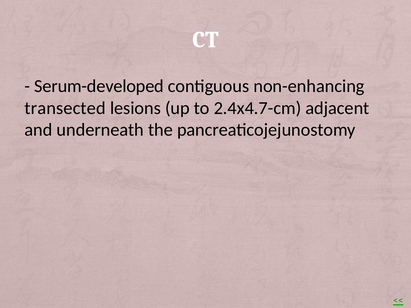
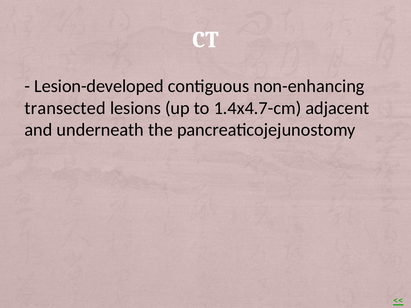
Serum-developed: Serum-developed -> Lesion-developed (99, 86)
2.4x4.7-cm: 2.4x4.7-cm -> 1.4x4.7-cm (258, 108)
